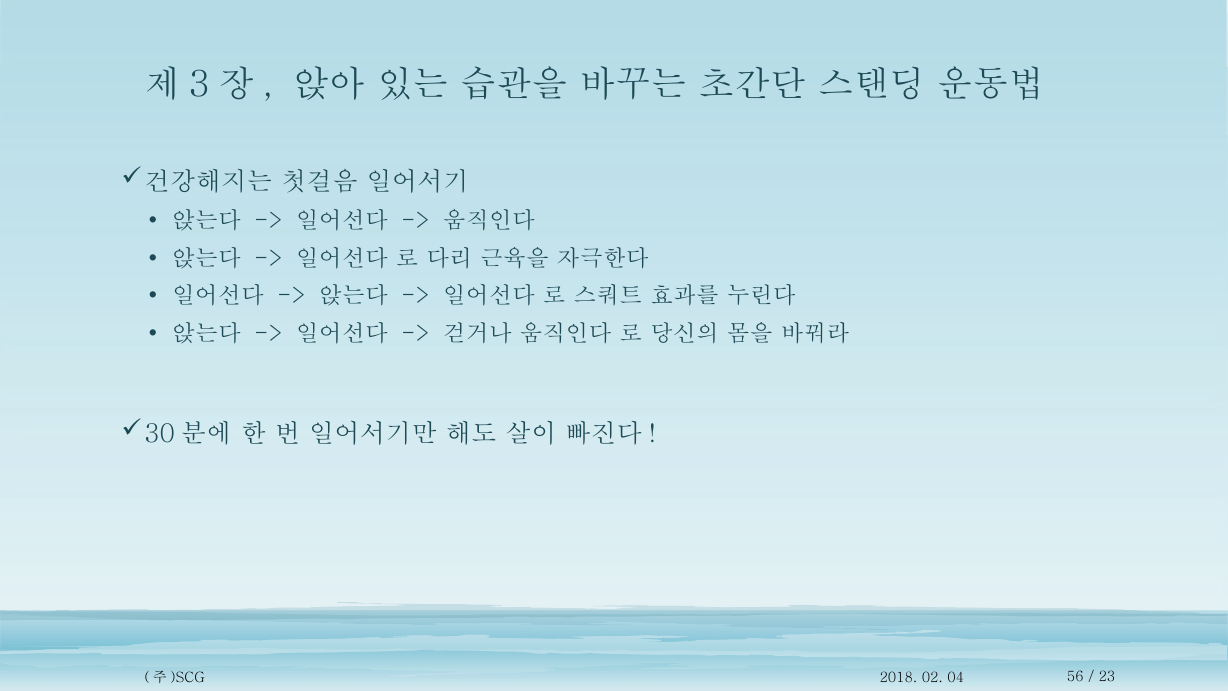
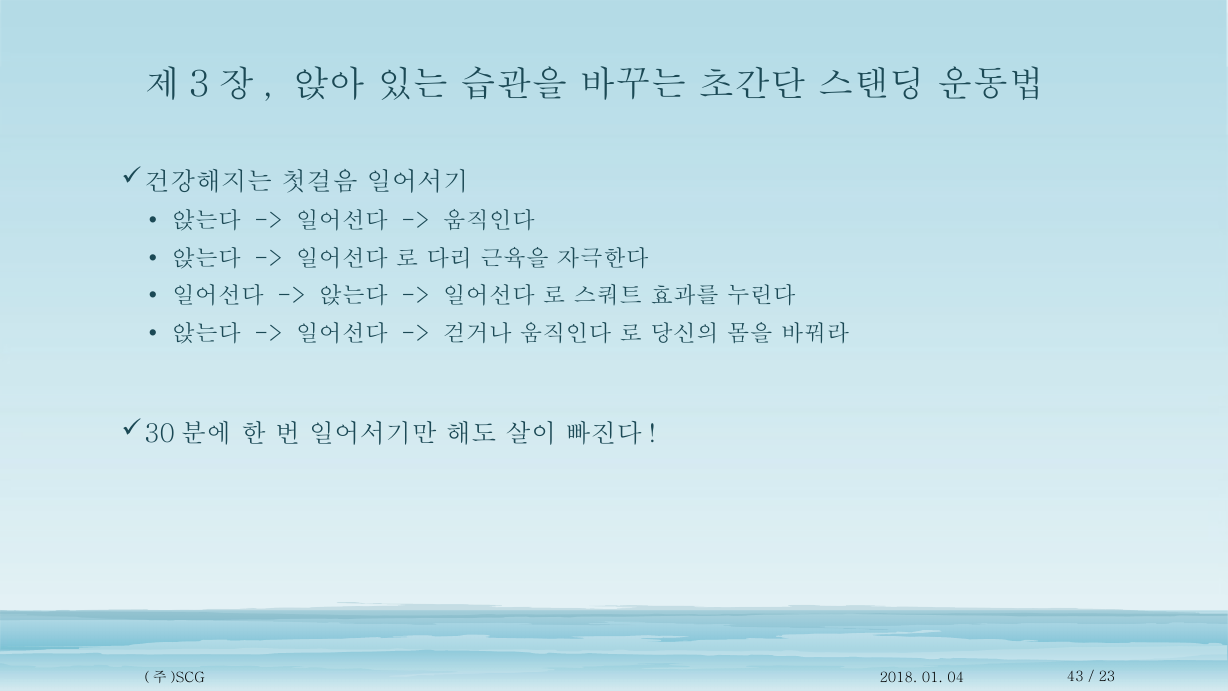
02: 02 -> 01 (932, 678)
56: 56 -> 43 (1075, 676)
